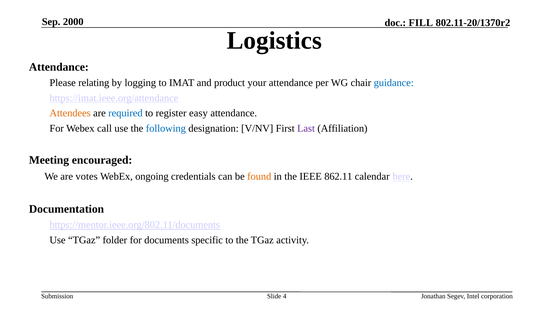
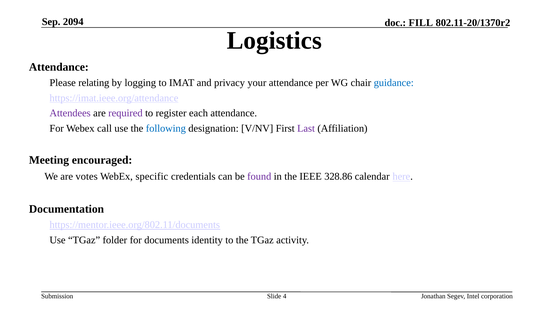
2000: 2000 -> 2094 (73, 22)
product: product -> privacy (230, 83)
Attendees colour: orange -> purple (70, 113)
required colour: blue -> purple (125, 113)
easy: easy -> each (199, 113)
ongoing: ongoing -> specific (152, 176)
found colour: orange -> purple (259, 176)
862.11: 862.11 -> 328.86 (338, 176)
specific: specific -> identity (207, 240)
